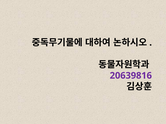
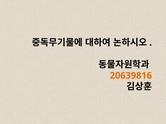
20639816 colour: purple -> orange (131, 76)
